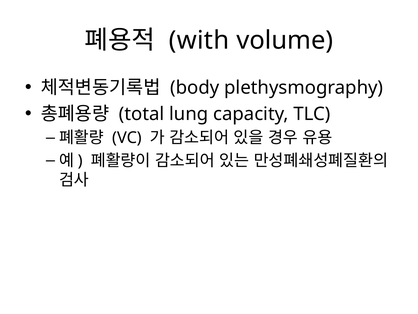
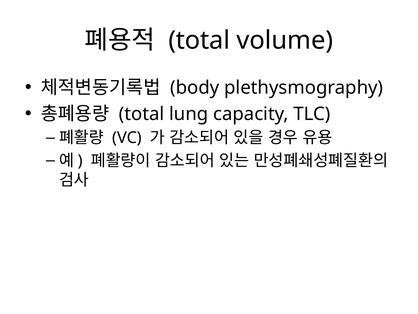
with: with -> total (199, 40)
